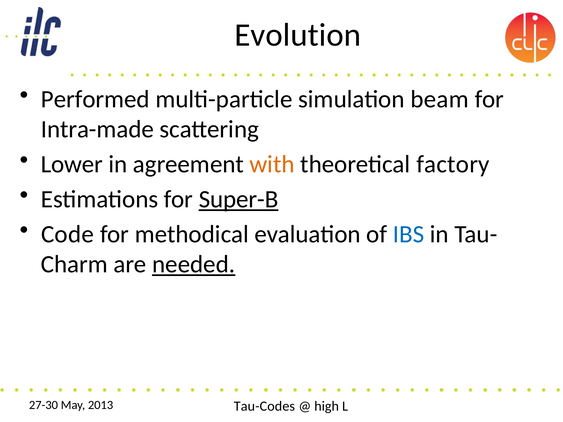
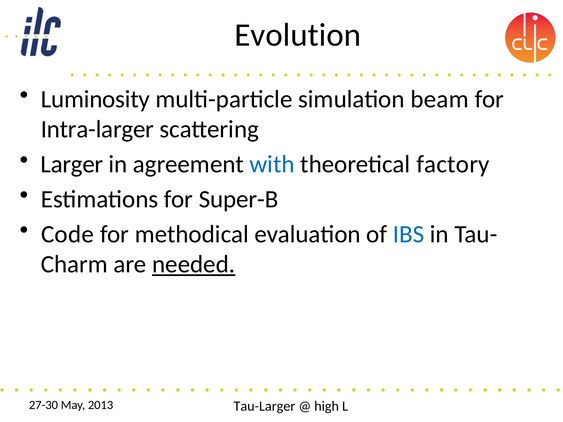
Performed: Performed -> Luminosity (95, 99)
Intra-made: Intra-made -> Intra-larger (97, 129)
Lower: Lower -> Larger (72, 164)
with colour: orange -> blue (272, 164)
Super-B underline: present -> none (238, 199)
Tau-Codes: Tau-Codes -> Tau-Larger (264, 406)
